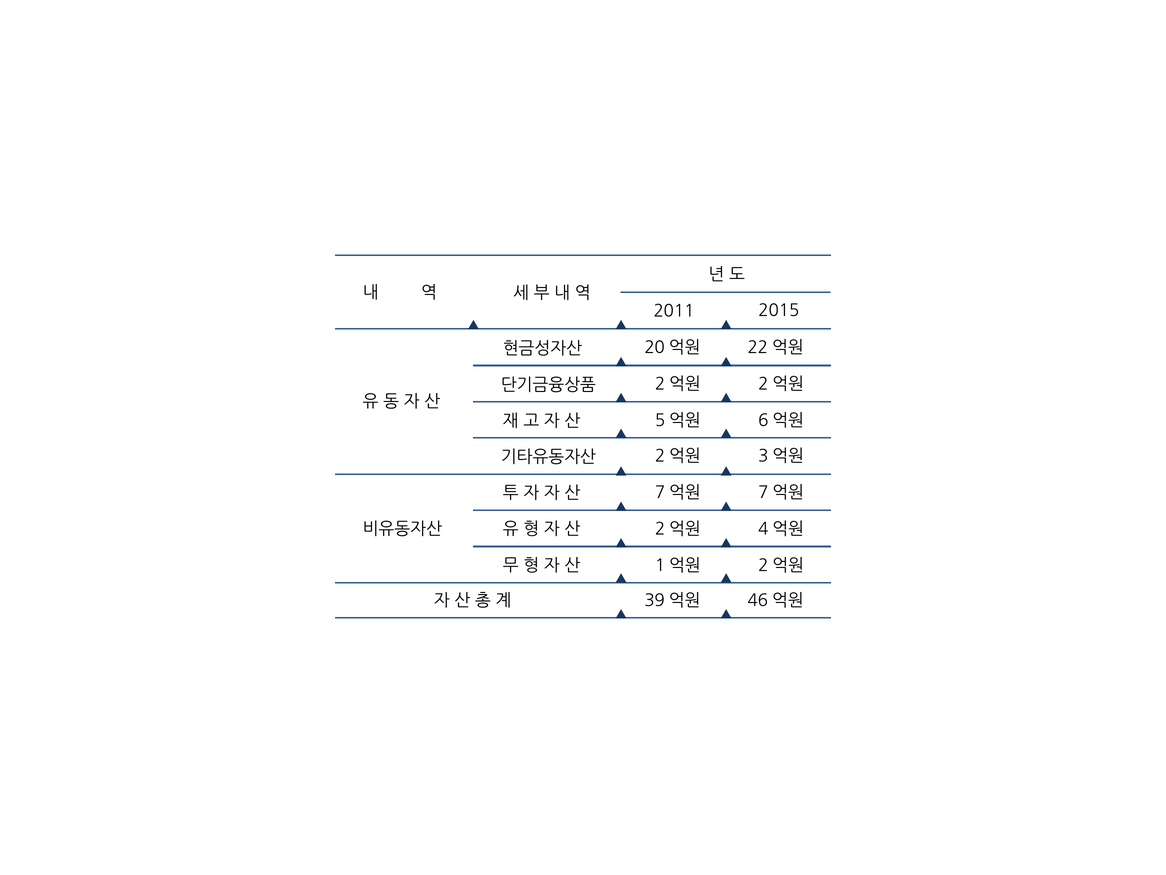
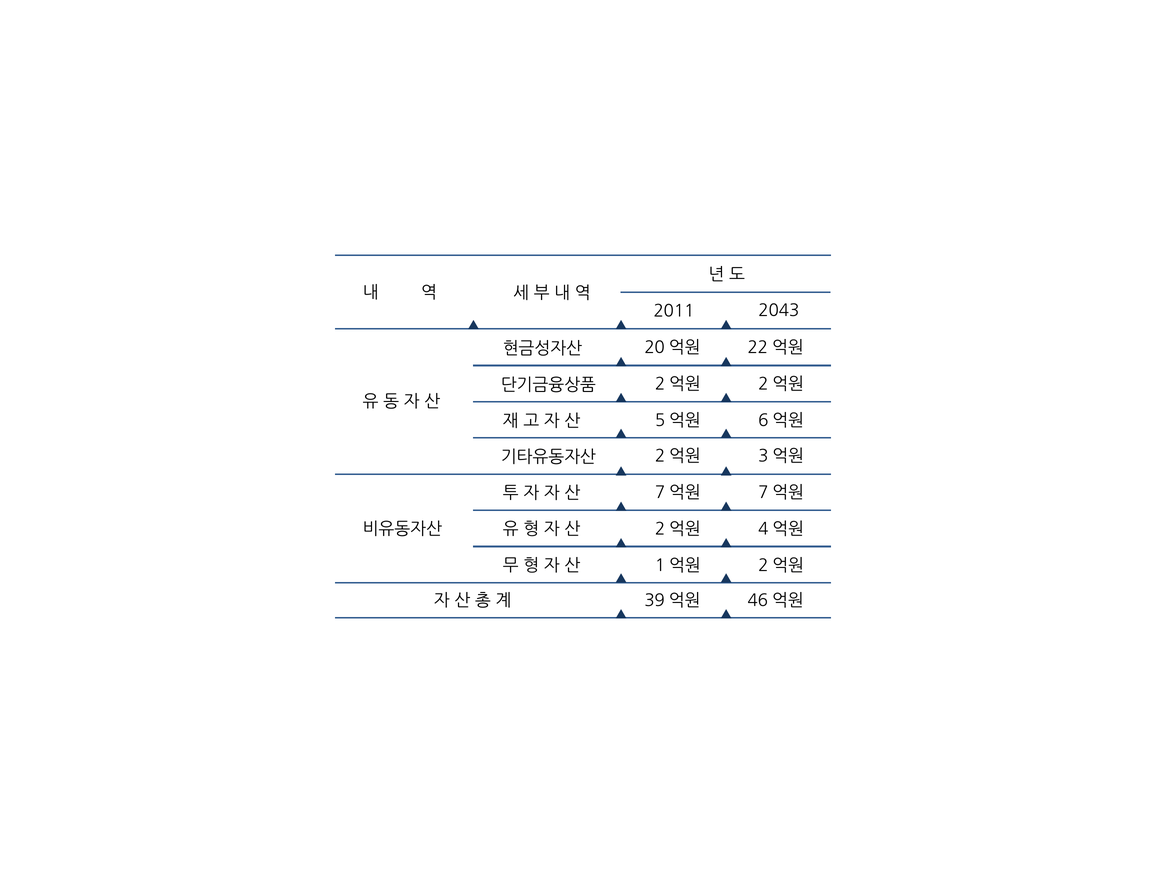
2015: 2015 -> 2043 (779, 310)
